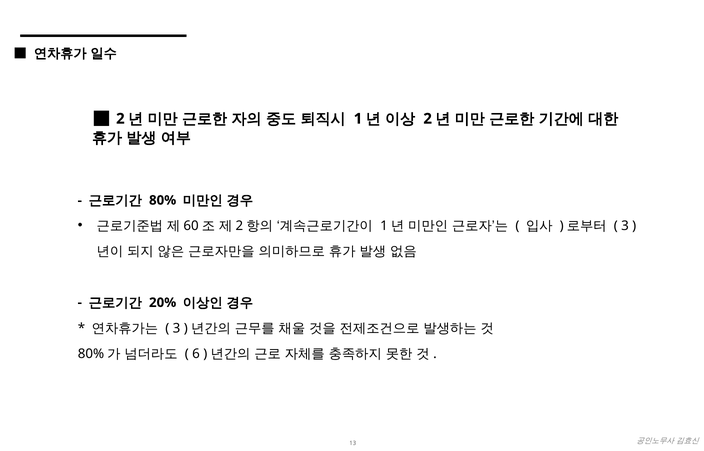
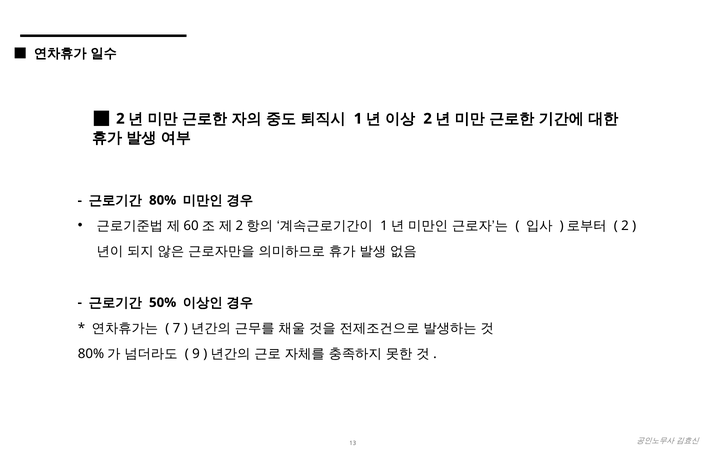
3: 3 -> 2 (625, 226)
20%: 20% -> 50% (163, 303)
3: 3 -> 7 (176, 328)
6: 6 -> 9 (196, 354)
